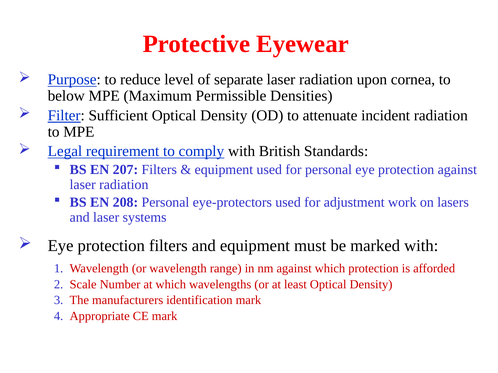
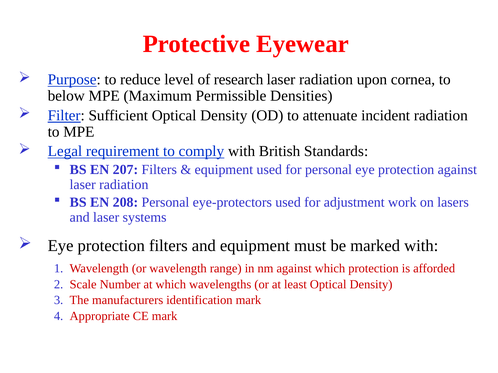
separate: separate -> research (239, 80)
